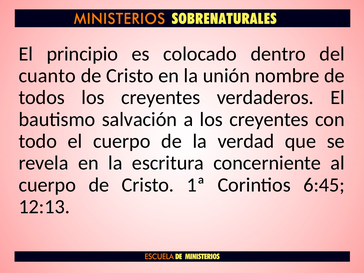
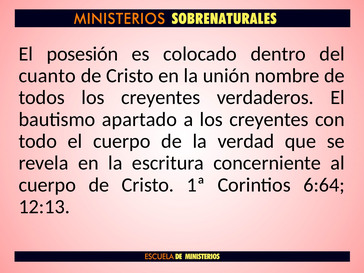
principio: principio -> posesión (82, 54)
salvación: salvación -> apartado (139, 119)
6:45: 6:45 -> 6:64 (324, 185)
